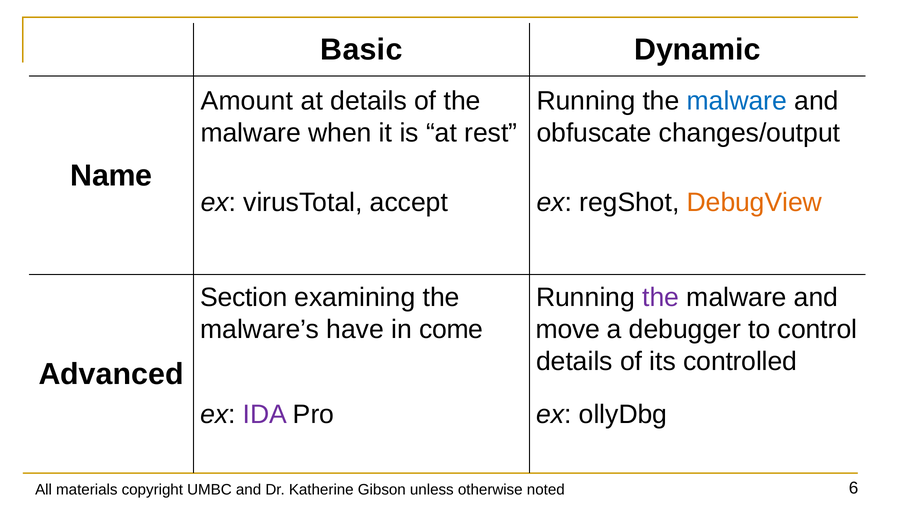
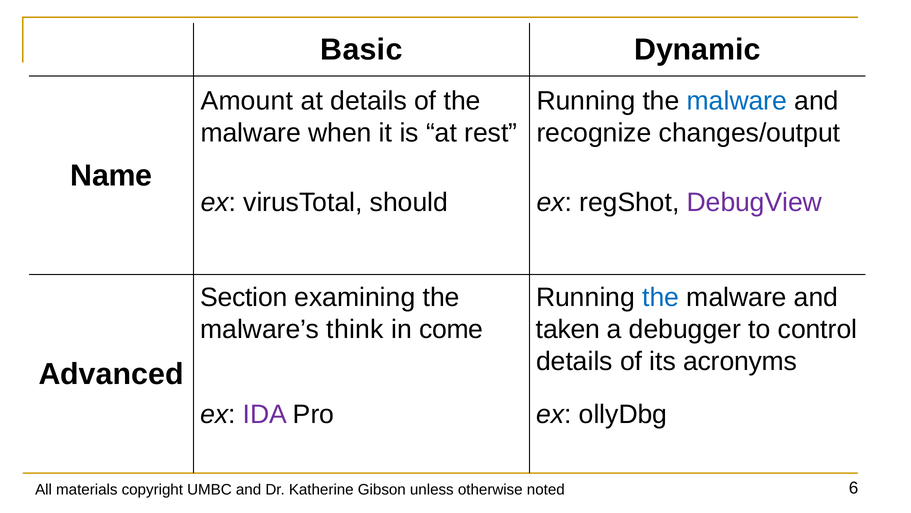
obfuscate: obfuscate -> recognize (594, 133)
accept: accept -> should (409, 202)
DebugView colour: orange -> purple (754, 202)
the colour: purple -> blue (661, 297)
have: have -> think (355, 329)
move: move -> taken (568, 329)
controlled: controlled -> acronyms (740, 361)
